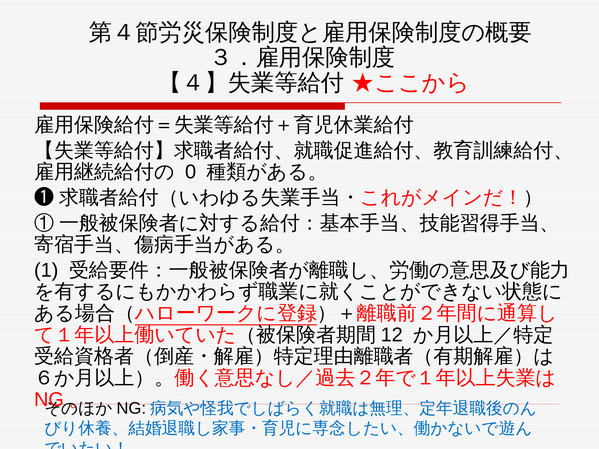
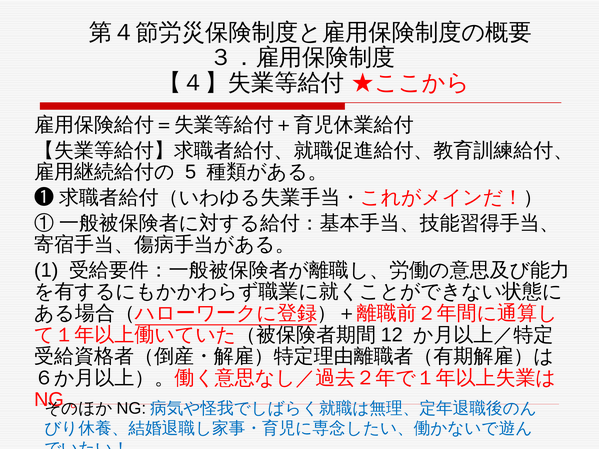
0: 0 -> 5 (191, 172)
